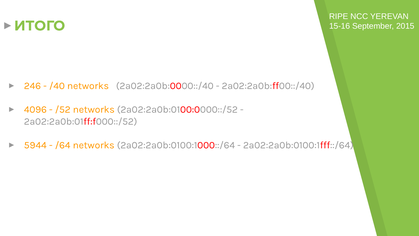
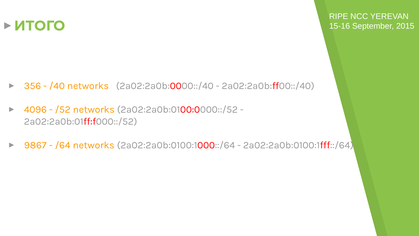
246: 246 -> 356 (32, 86)
5944: 5944 -> 9867 (35, 145)
